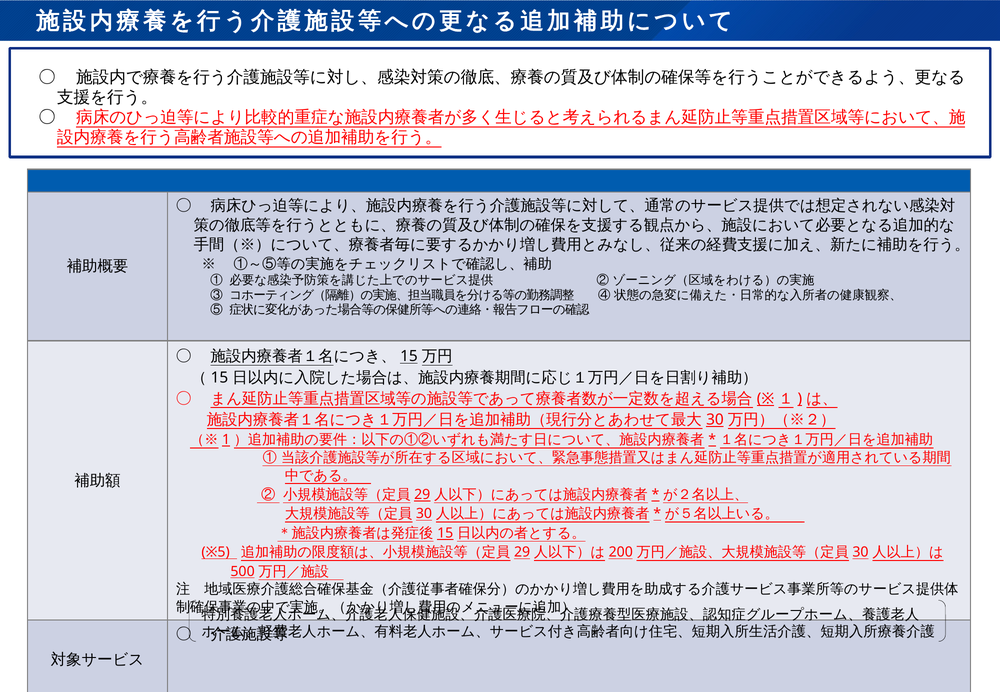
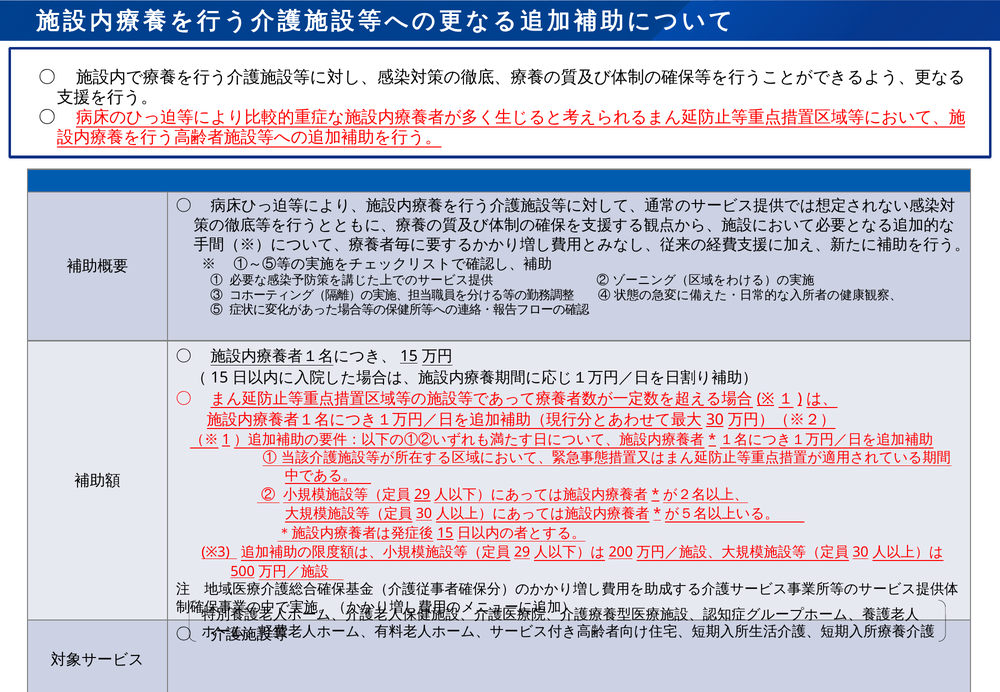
※5: ※5 -> ※3 (216, 552)
